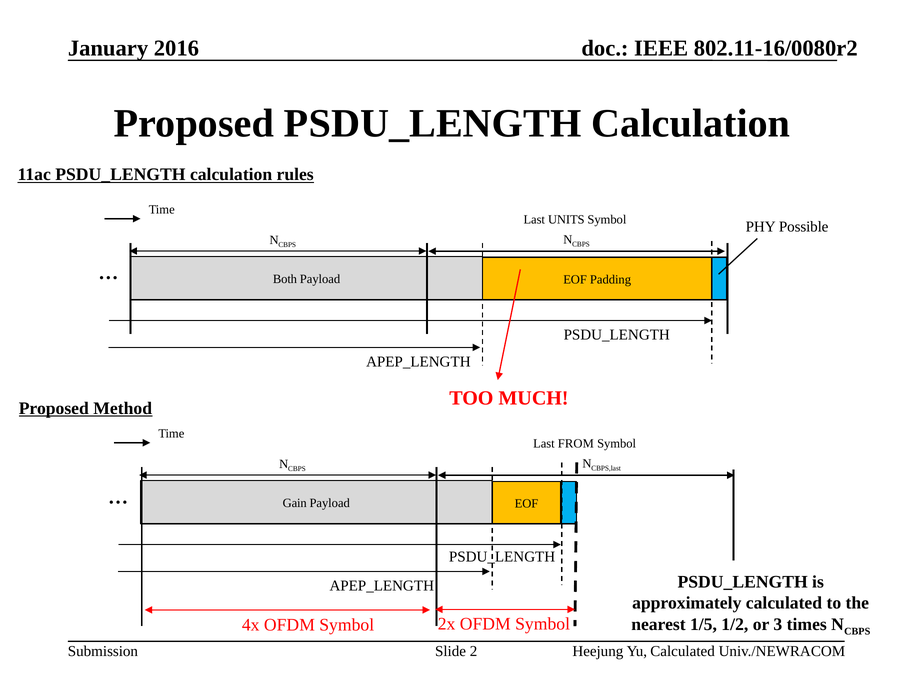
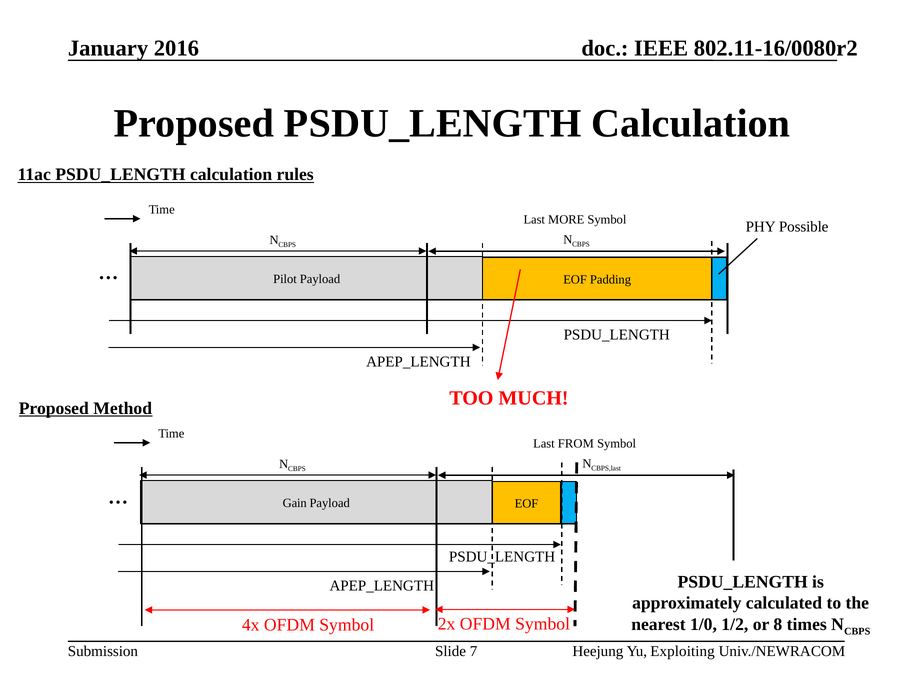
UNITS: UNITS -> MORE (566, 219)
Both: Both -> Pilot (285, 279)
1/5: 1/5 -> 1/0 (703, 624)
3: 3 -> 8 (778, 624)
2: 2 -> 7 (474, 651)
Yu Calculated: Calculated -> Exploiting (683, 651)
